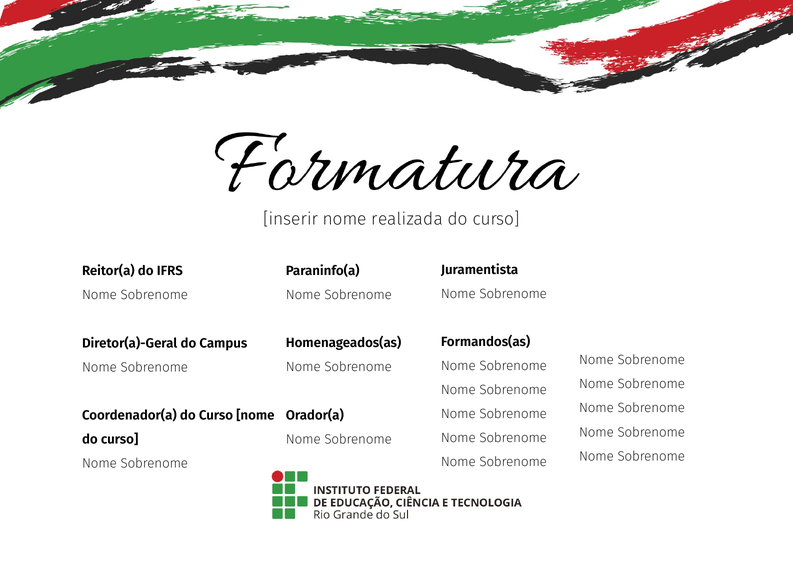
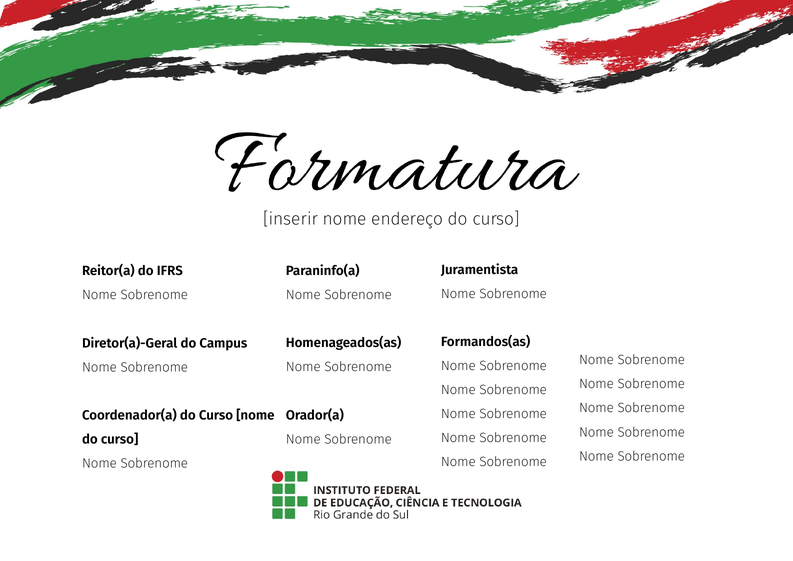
realizada: realizada -> endereço (407, 219)
